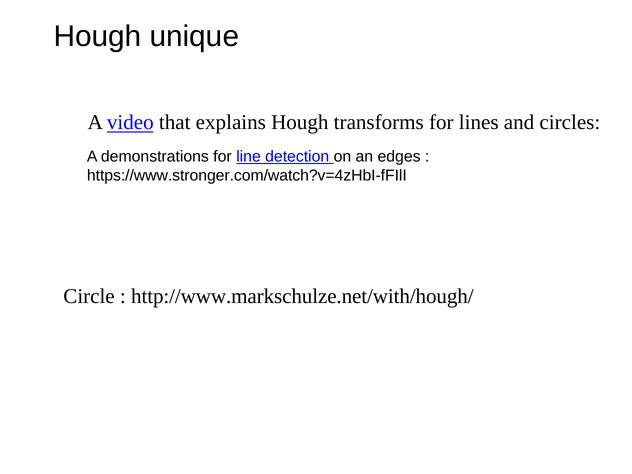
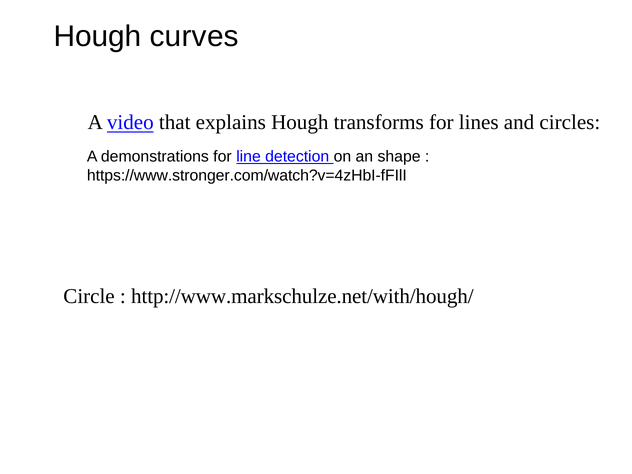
unique: unique -> curves (194, 36)
edges: edges -> shape (399, 157)
